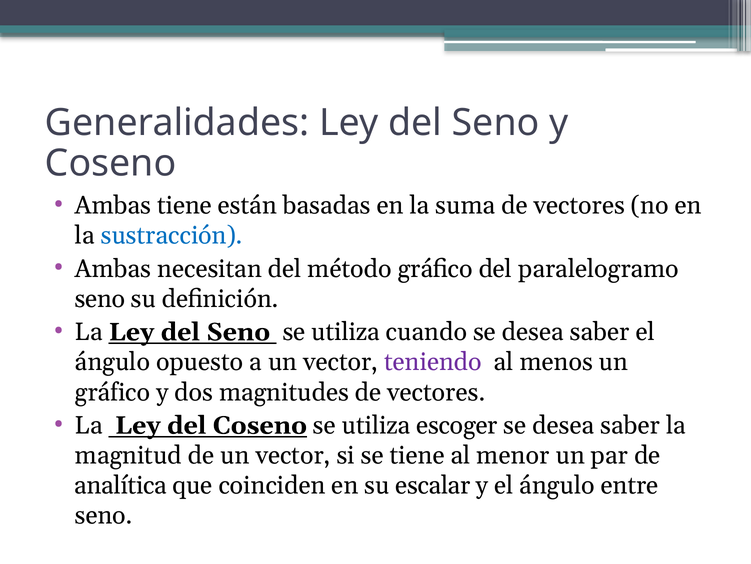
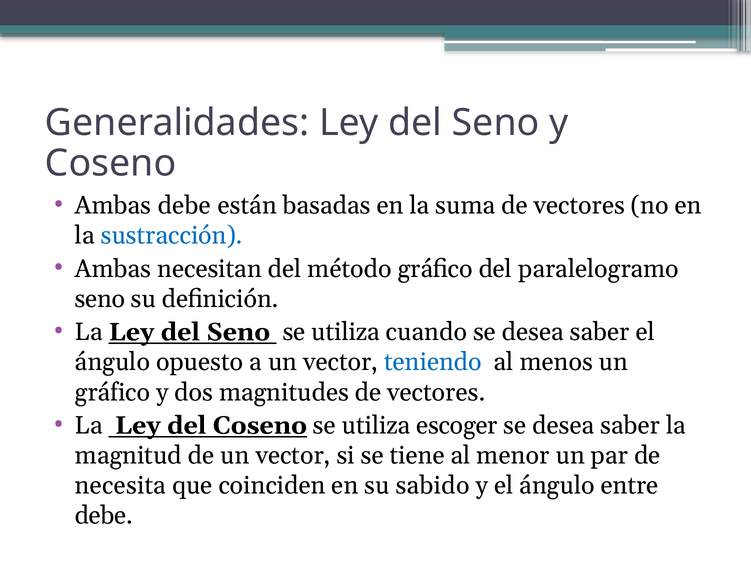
Ambas tiene: tiene -> debe (184, 205)
teniendo colour: purple -> blue (433, 362)
analítica: analítica -> necesita (120, 485)
escalar: escalar -> sabido (433, 485)
seno: seno -> debe (104, 515)
